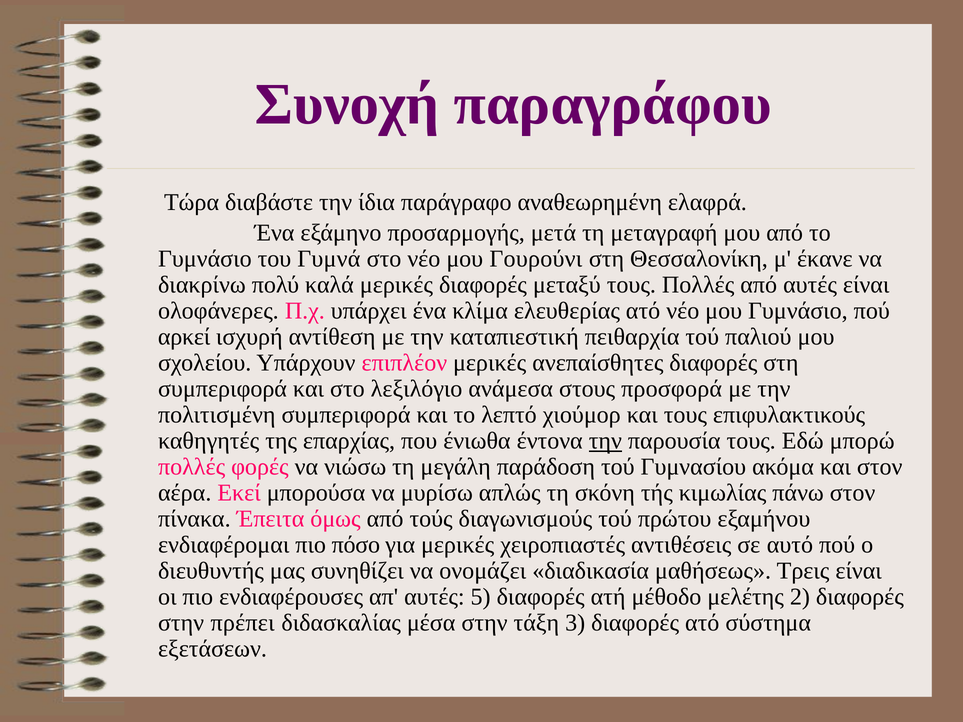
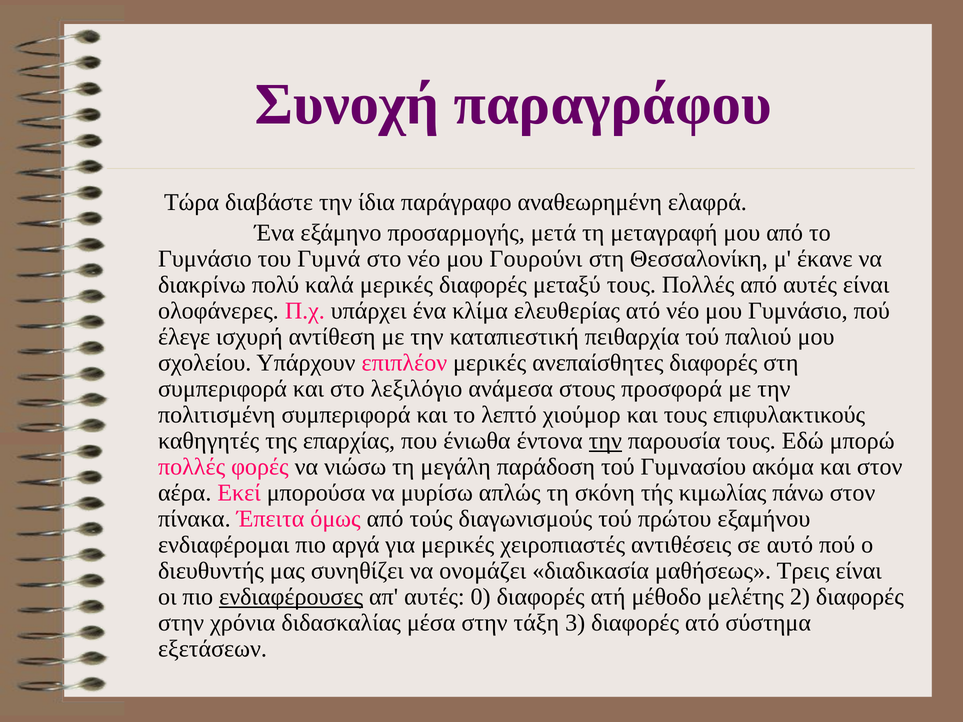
αρκεί: αρκεί -> έλεγε (184, 337)
πόσο: πόσο -> αργά (356, 545)
ενδιαφέρουσες underline: none -> present (291, 597)
5: 5 -> 0 (481, 597)
πρέπει: πρέπει -> χρόνια (243, 623)
